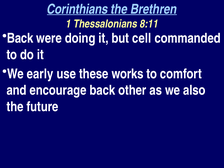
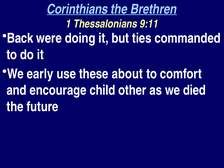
8:11: 8:11 -> 9:11 (149, 24)
cell: cell -> ties (142, 38)
works: works -> about (127, 74)
encourage back: back -> child (102, 90)
also: also -> died (194, 90)
